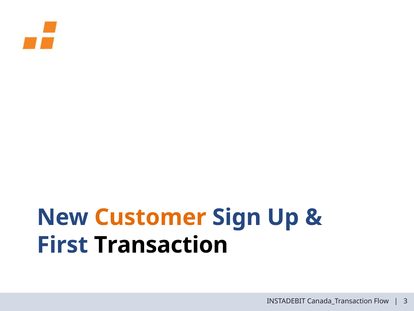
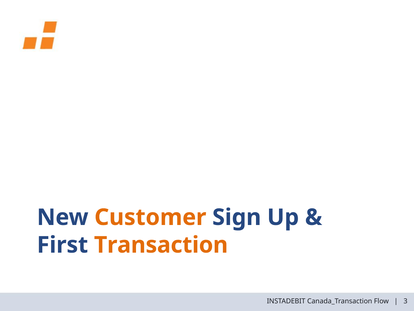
Transaction colour: black -> orange (161, 245)
